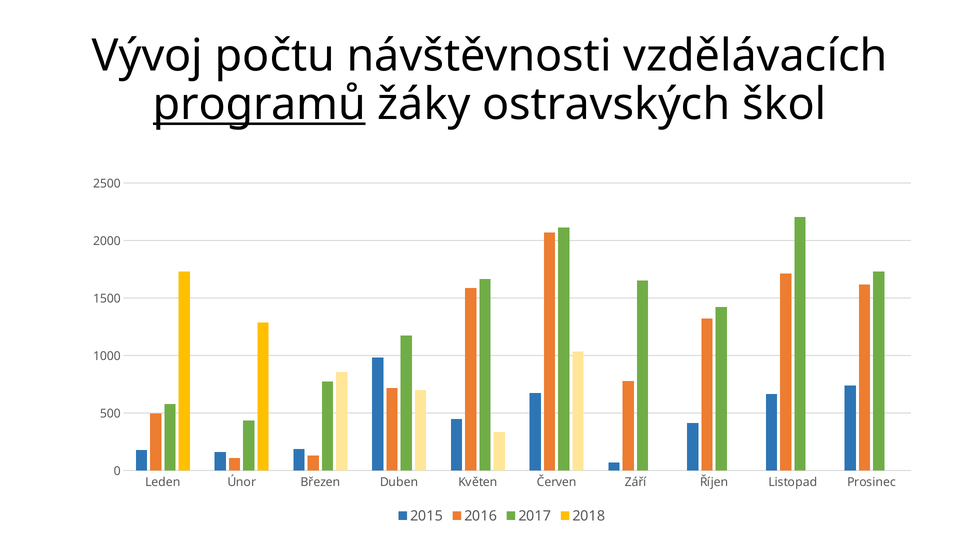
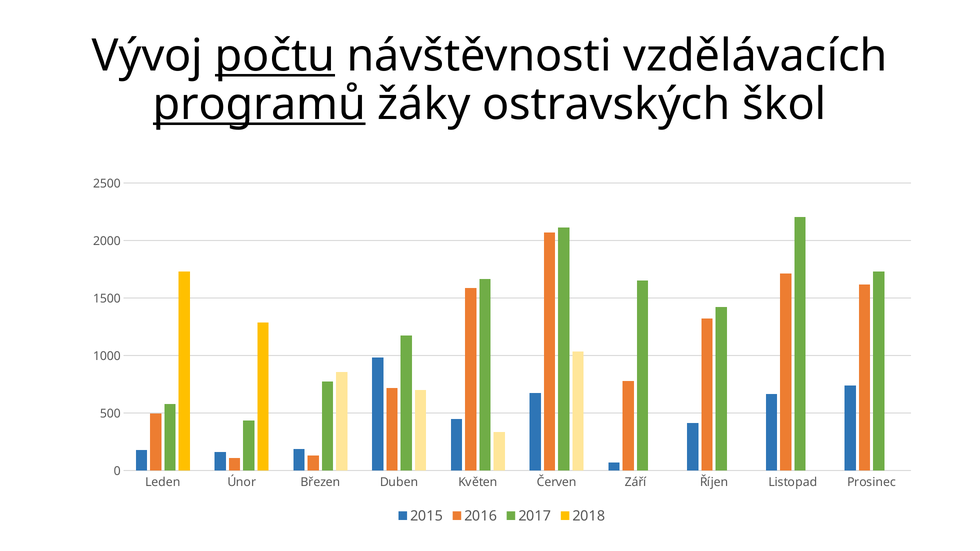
počtu underline: none -> present (275, 56)
